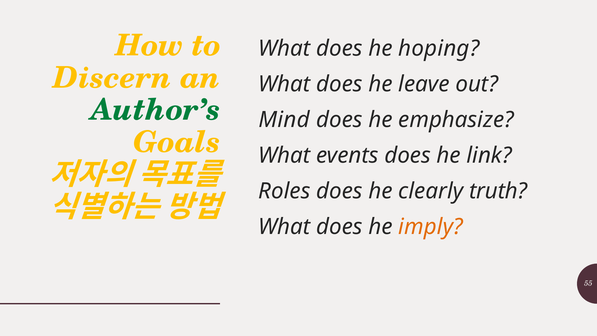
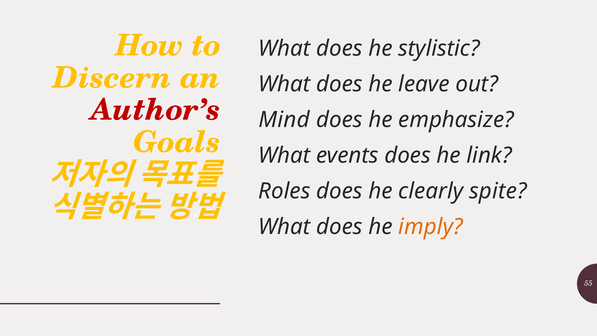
hoping: hoping -> stylistic (439, 48)
Author’s colour: green -> red (155, 110)
truth: truth -> spite (498, 191)
